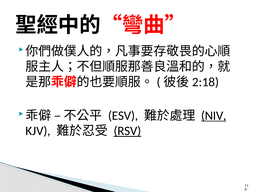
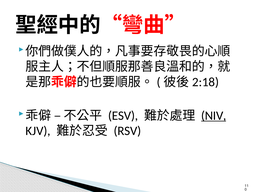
RSV underline: present -> none (127, 131)
